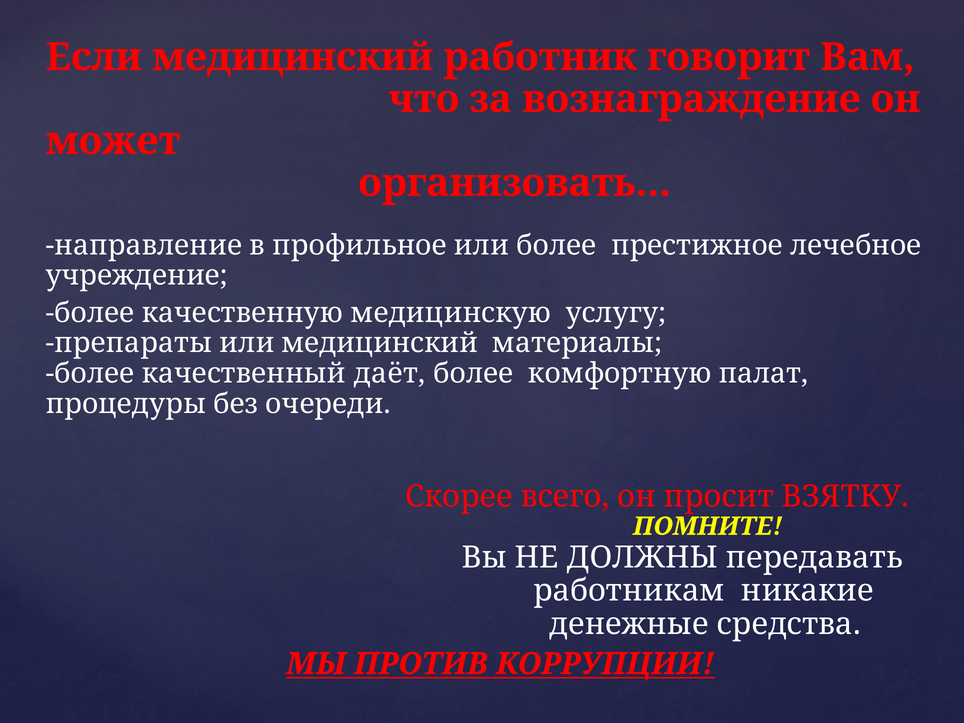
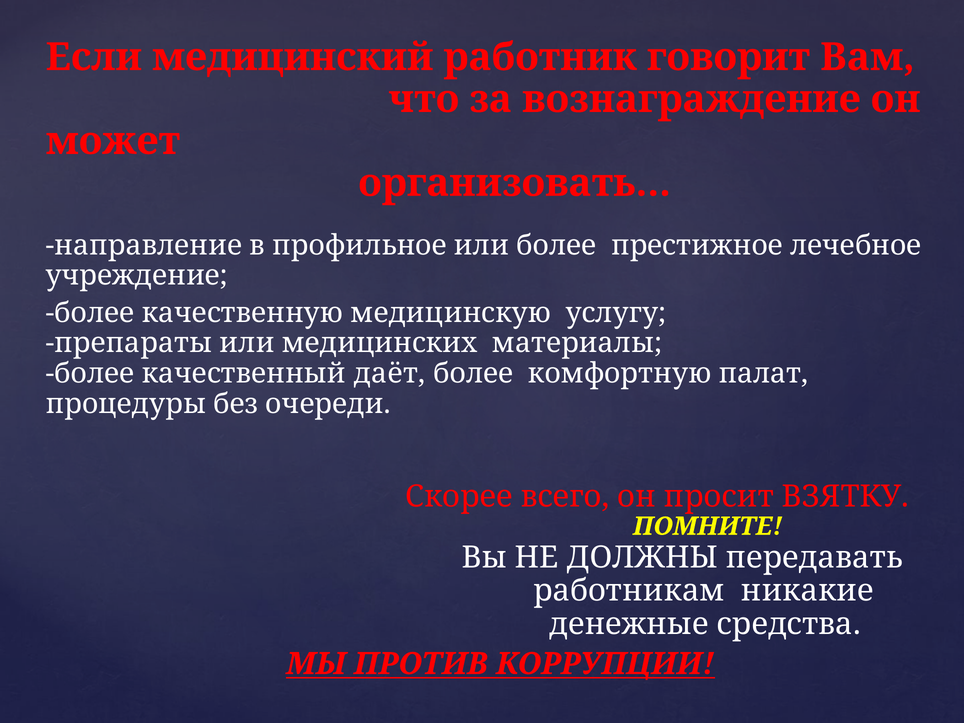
или медицинский: медицинский -> медицинских (380, 343)
